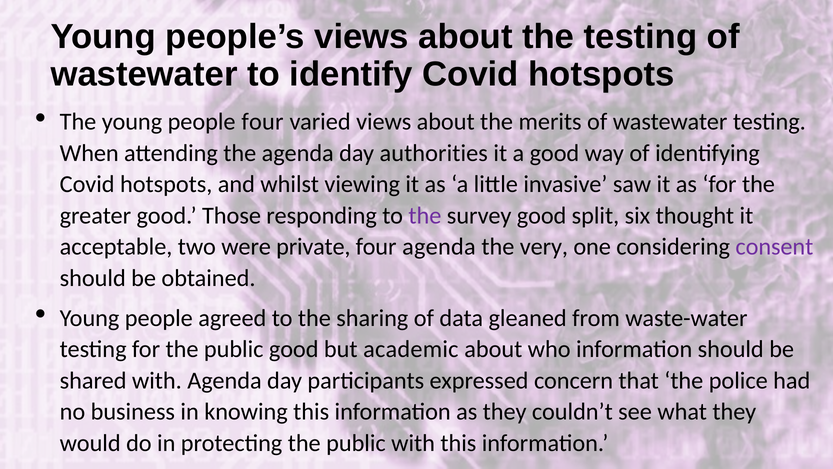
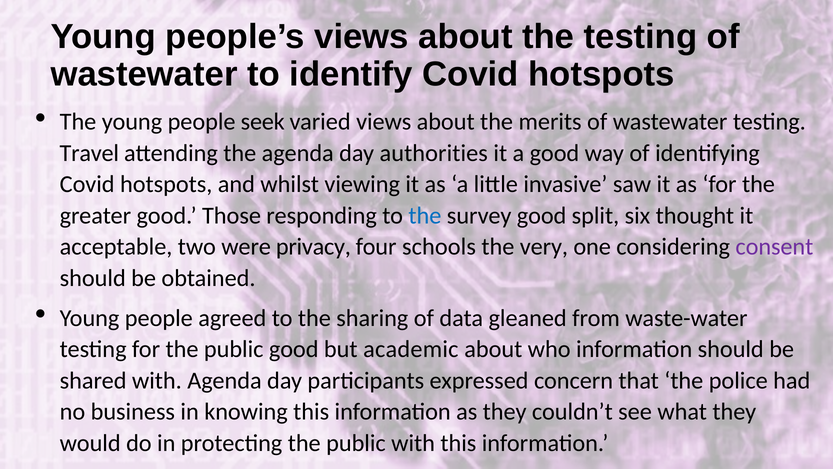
people four: four -> seek (263, 122)
When: When -> Travel (89, 153)
the colour: purple -> blue (425, 215)
private: private -> privacy (313, 247)
four agenda: agenda -> schools (439, 247)
